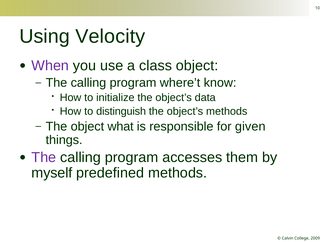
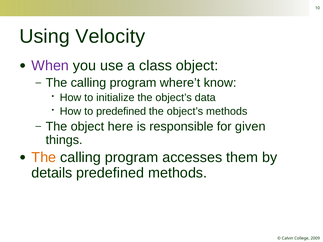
to distinguish: distinguish -> predefined (121, 111)
what: what -> here (120, 127)
The colour: purple -> orange (44, 157)
myself: myself -> details (52, 173)
